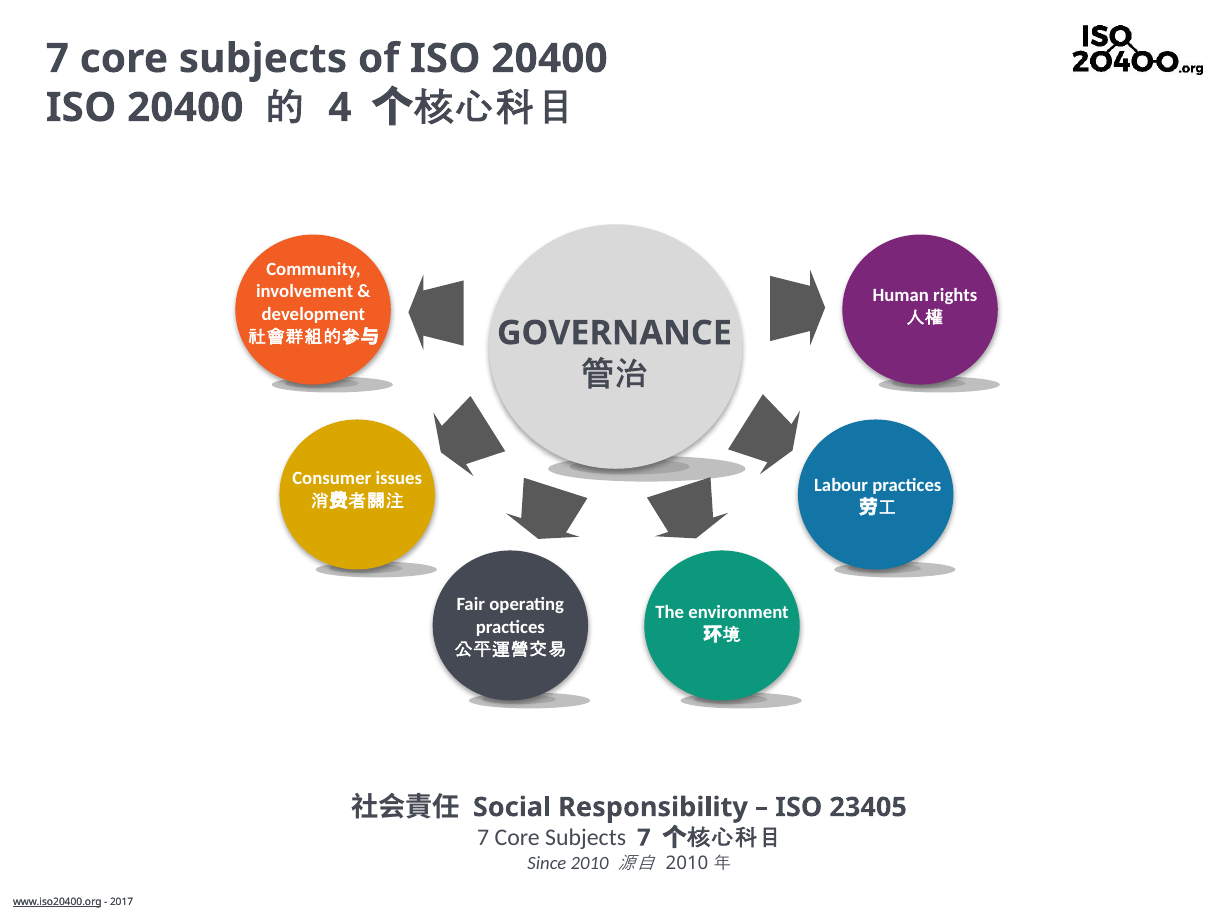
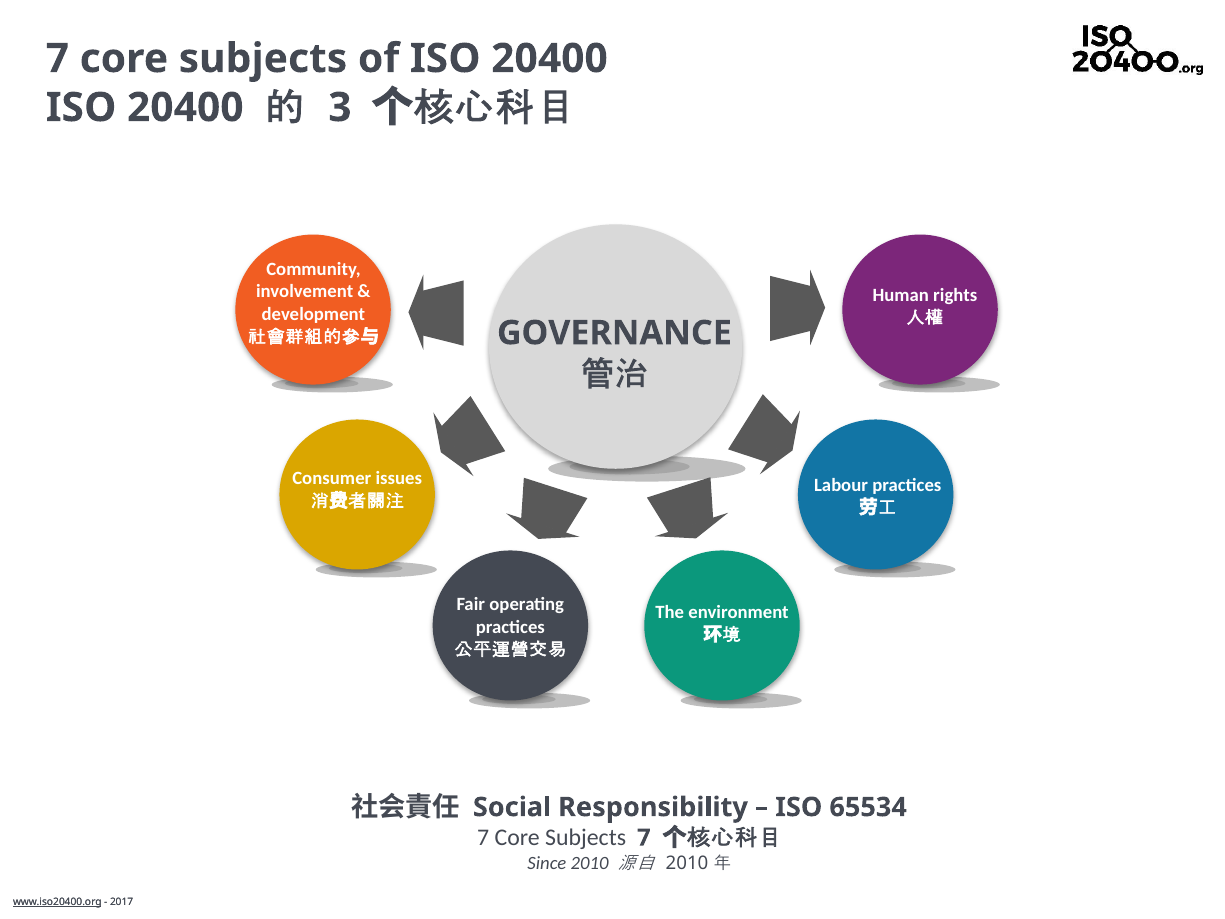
4: 4 -> 3 (340, 108)
23405: 23405 -> 65534 (868, 807)
